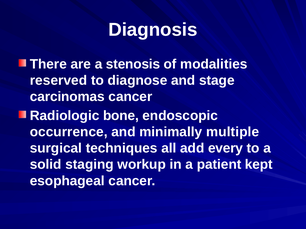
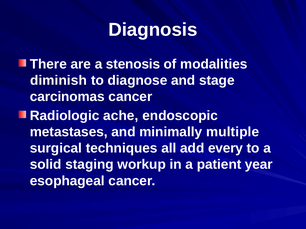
reserved: reserved -> diminish (58, 81)
bone: bone -> ache (121, 116)
occurrence: occurrence -> metastases (69, 132)
kept: kept -> year (259, 165)
